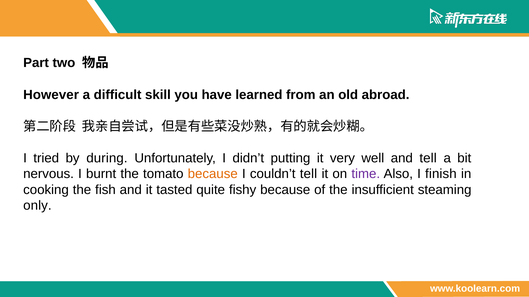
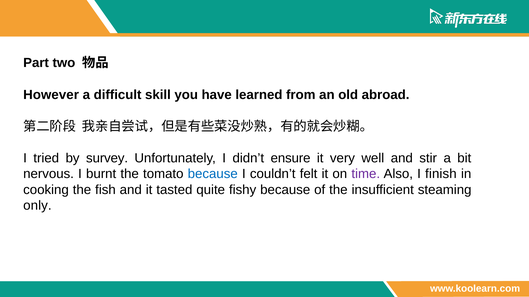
during: during -> survey (107, 158)
putting: putting -> ensure (291, 158)
and tell: tell -> stir (428, 158)
because colour: orange -> blue (213, 174)
couldn’t tell: tell -> felt (309, 174)
